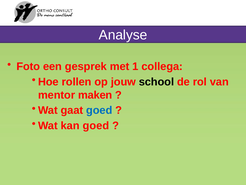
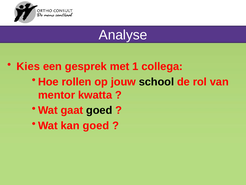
Foto: Foto -> Kies (28, 66)
maken: maken -> kwatta (95, 95)
goed colour: blue -> black (99, 110)
